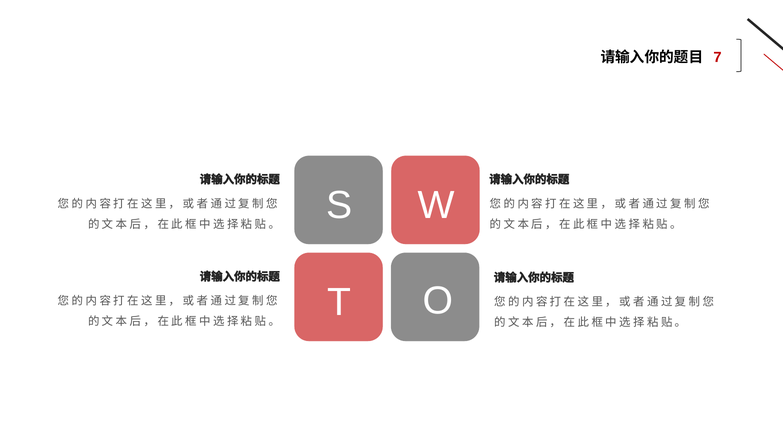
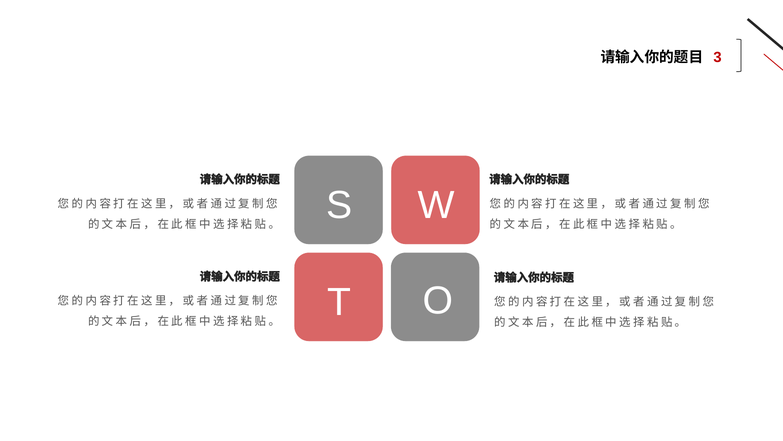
7: 7 -> 3 (718, 57)
